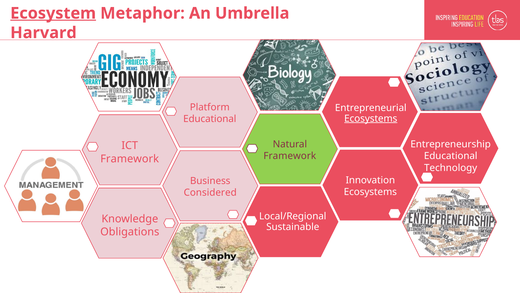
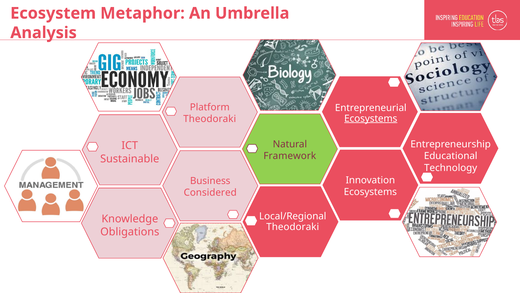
Ecosystem underline: present -> none (53, 13)
Harvard: Harvard -> Analysis (44, 33)
Educational: Educational -> Theodoraki (210, 119)
Framework: Framework -> Sustainable (130, 159)
Sustainable: Sustainable -> Theodoraki (293, 227)
